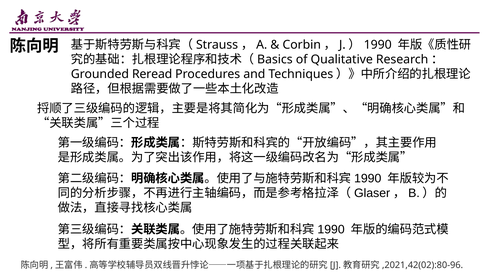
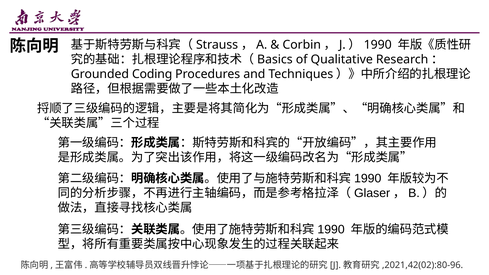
Reread: Reread -> Coding (152, 74)
